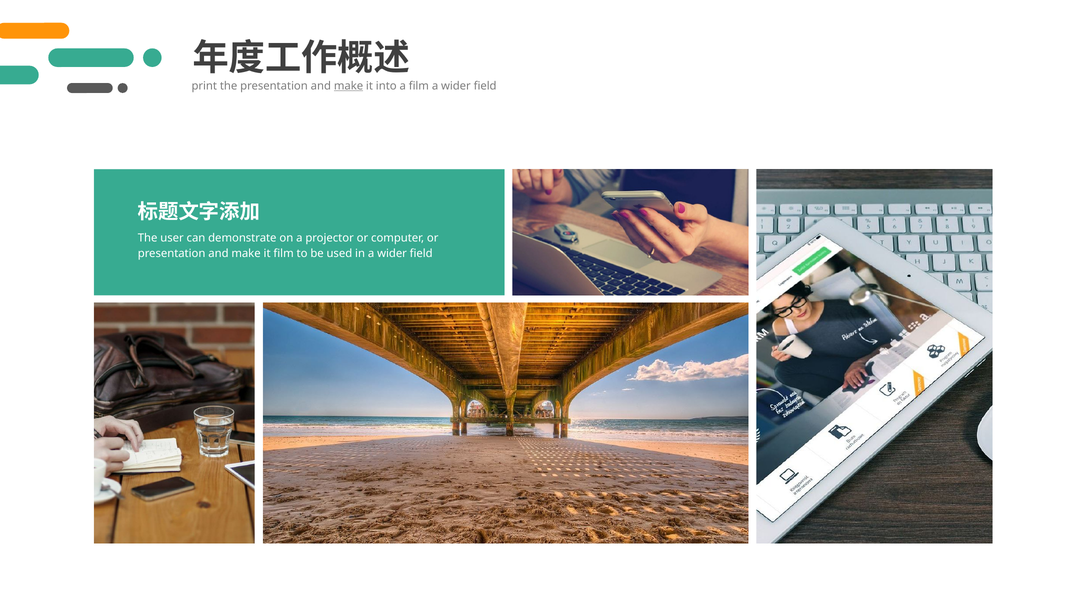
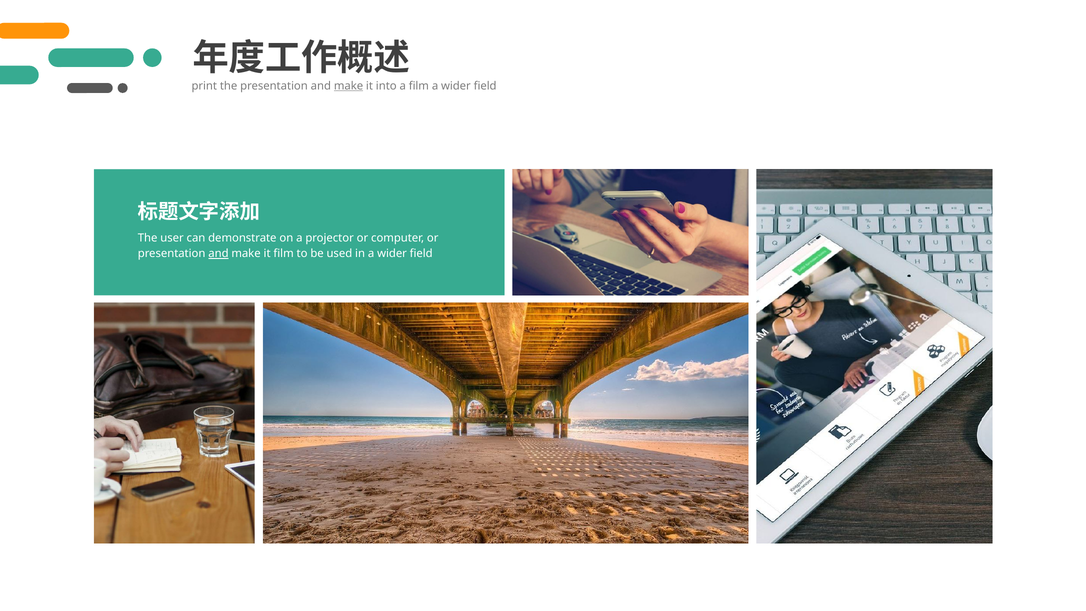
and underline: none -> present (218, 254)
